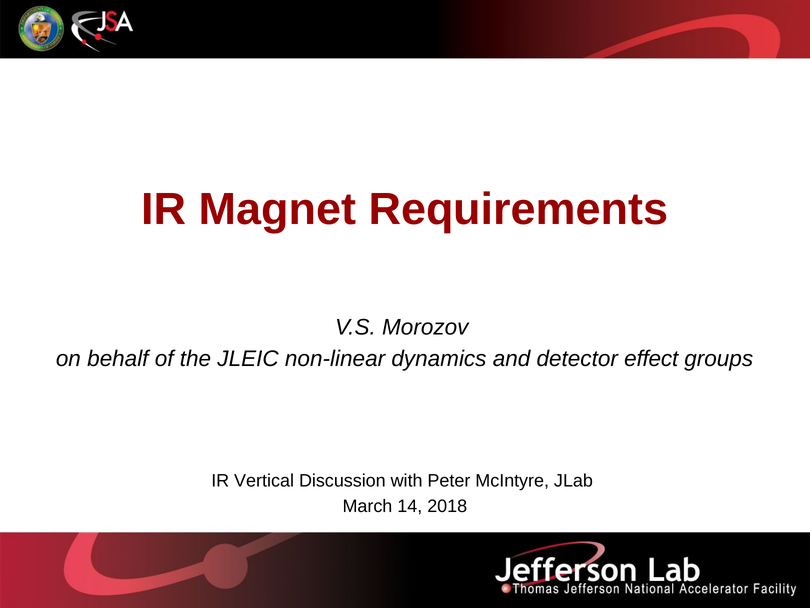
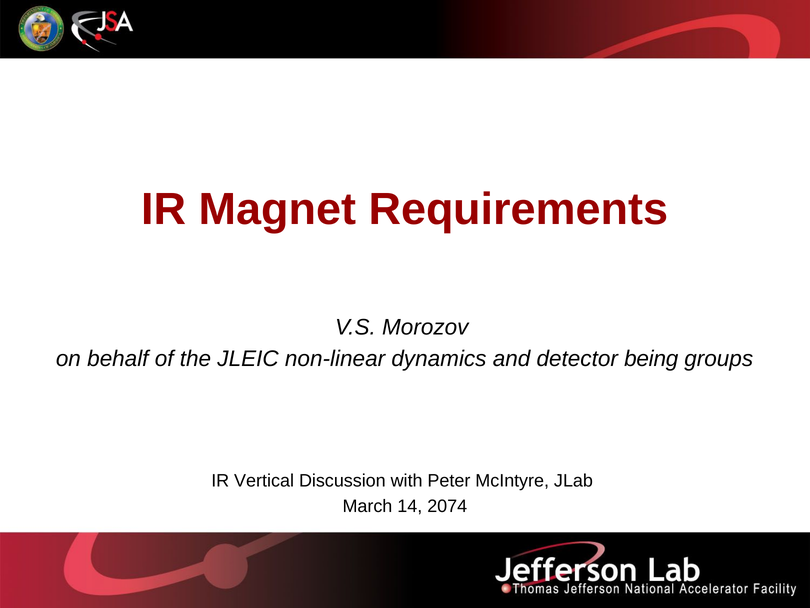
effect: effect -> being (651, 359)
2018: 2018 -> 2074 (447, 506)
